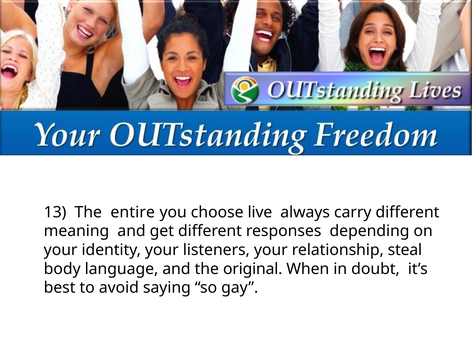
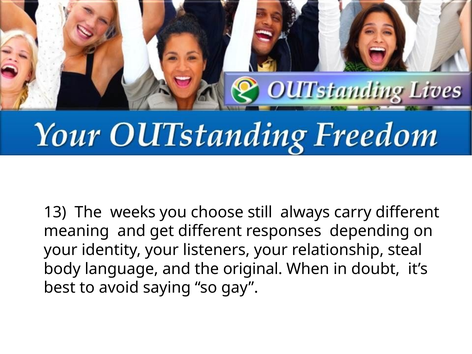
entire: entire -> weeks (133, 212)
live: live -> still (260, 212)
